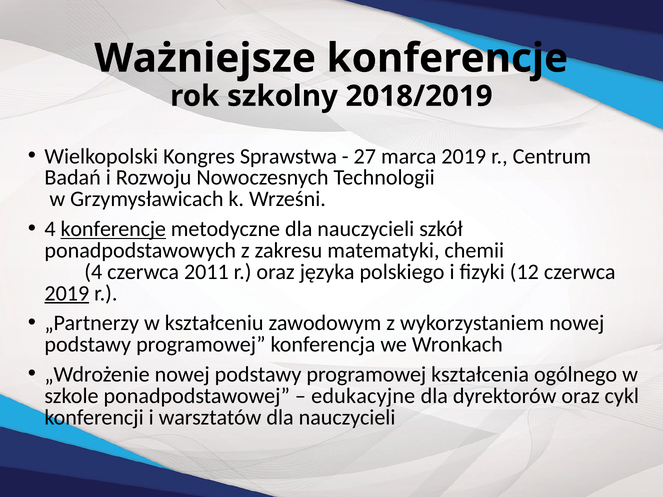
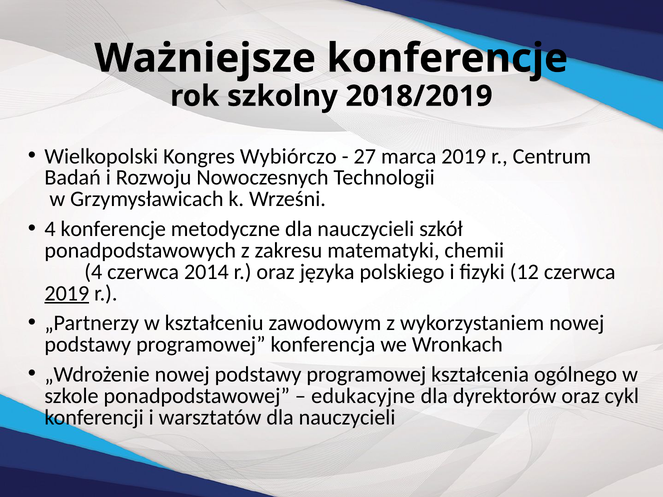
Sprawstwa: Sprawstwa -> Wybiórczo (288, 156)
konferencje underline: present -> none (113, 229)
2011: 2011 -> 2014 (206, 272)
